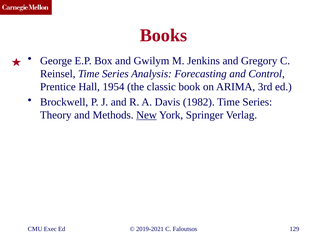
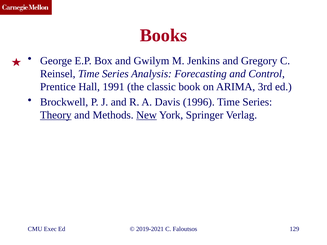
1954: 1954 -> 1991 (114, 87)
1982: 1982 -> 1996 (199, 102)
Theory underline: none -> present (56, 115)
